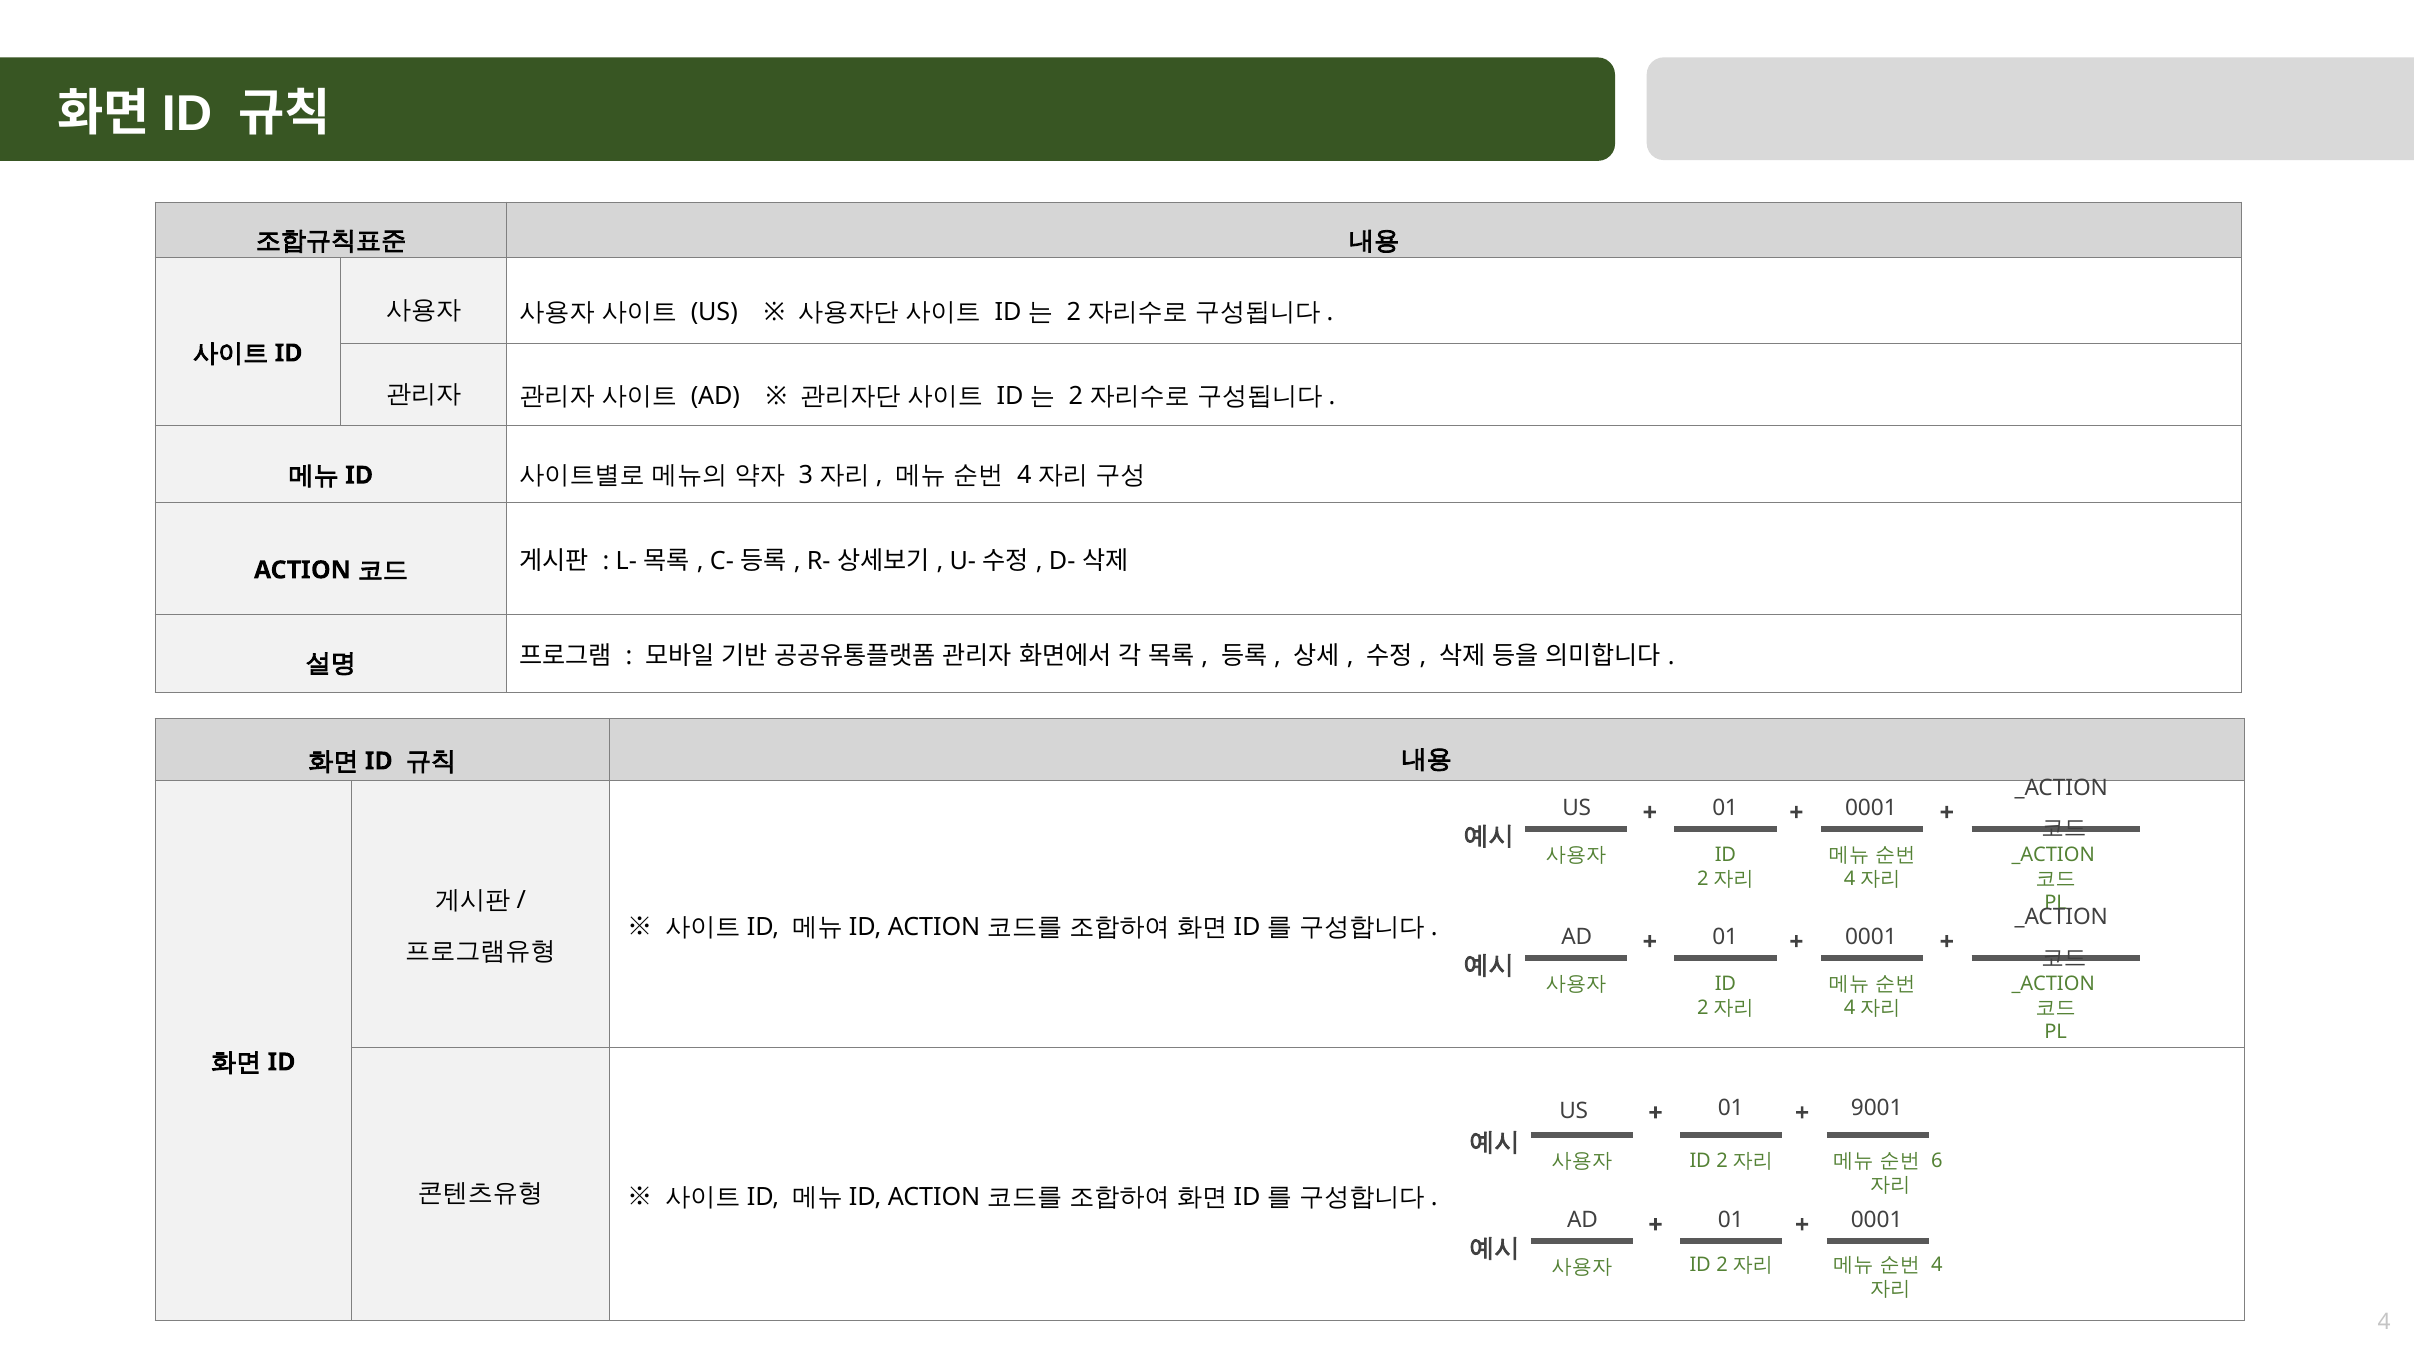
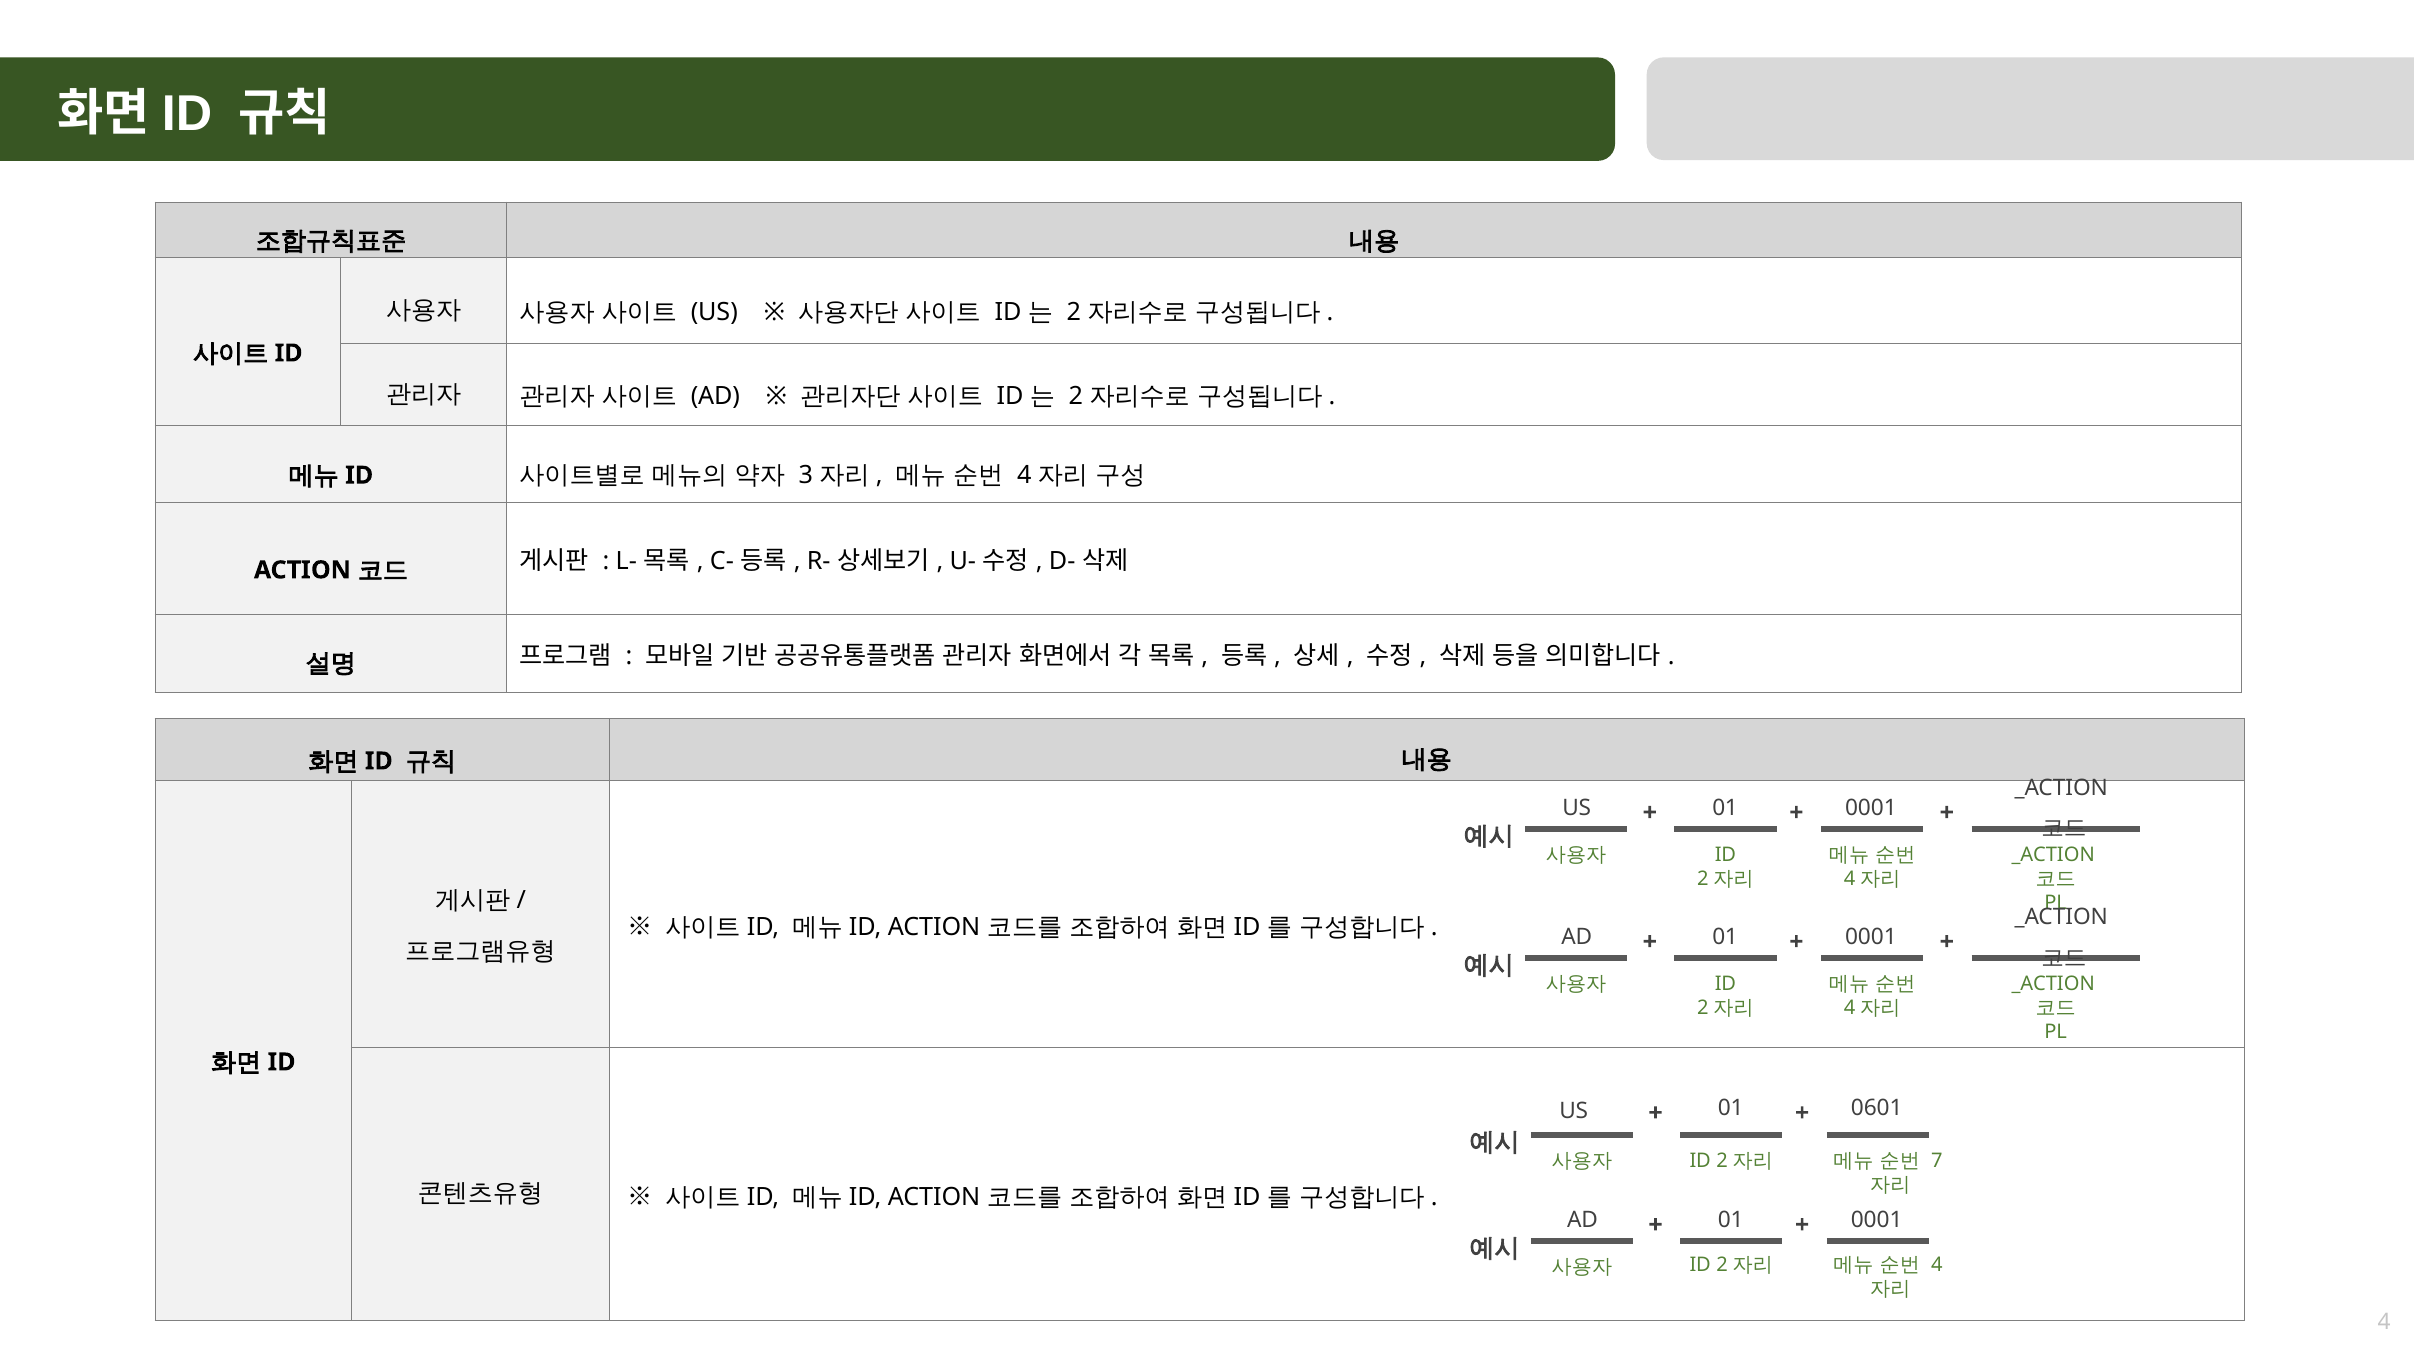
9001: 9001 -> 0601 (1877, 1108)
6: 6 -> 7 (1937, 1160)
